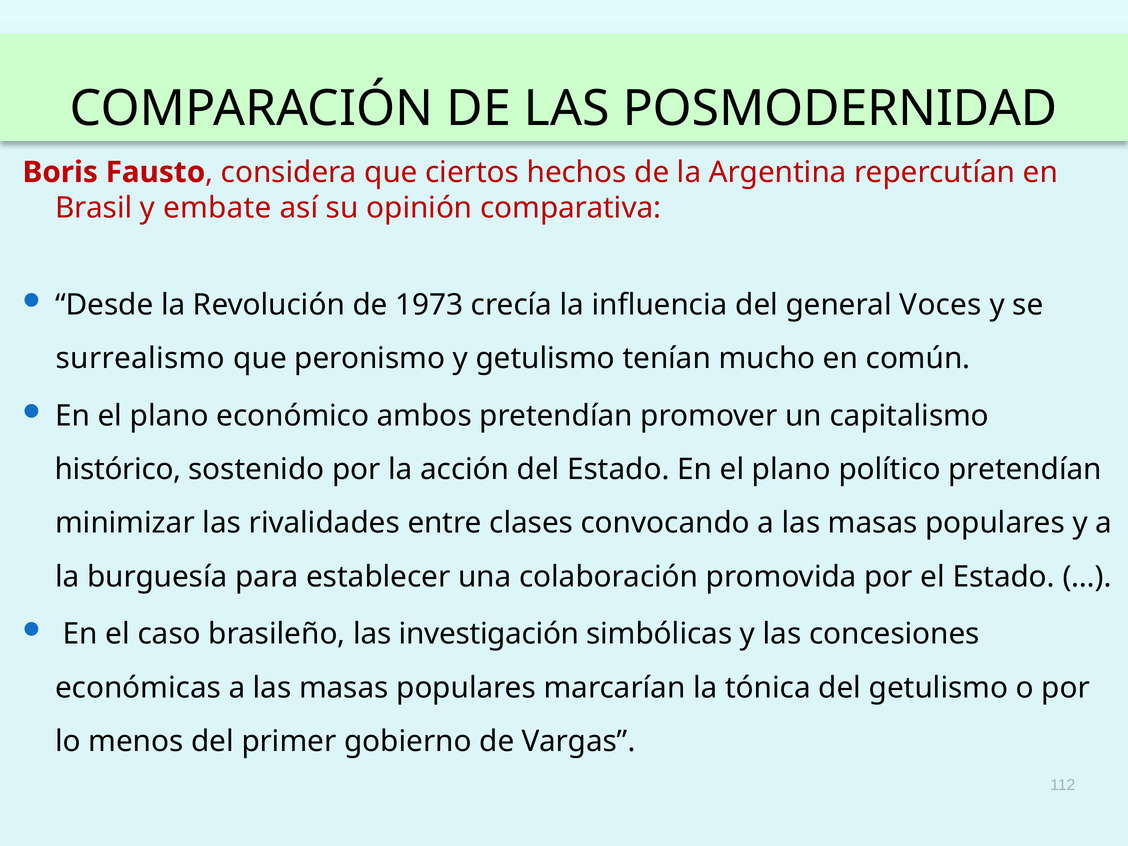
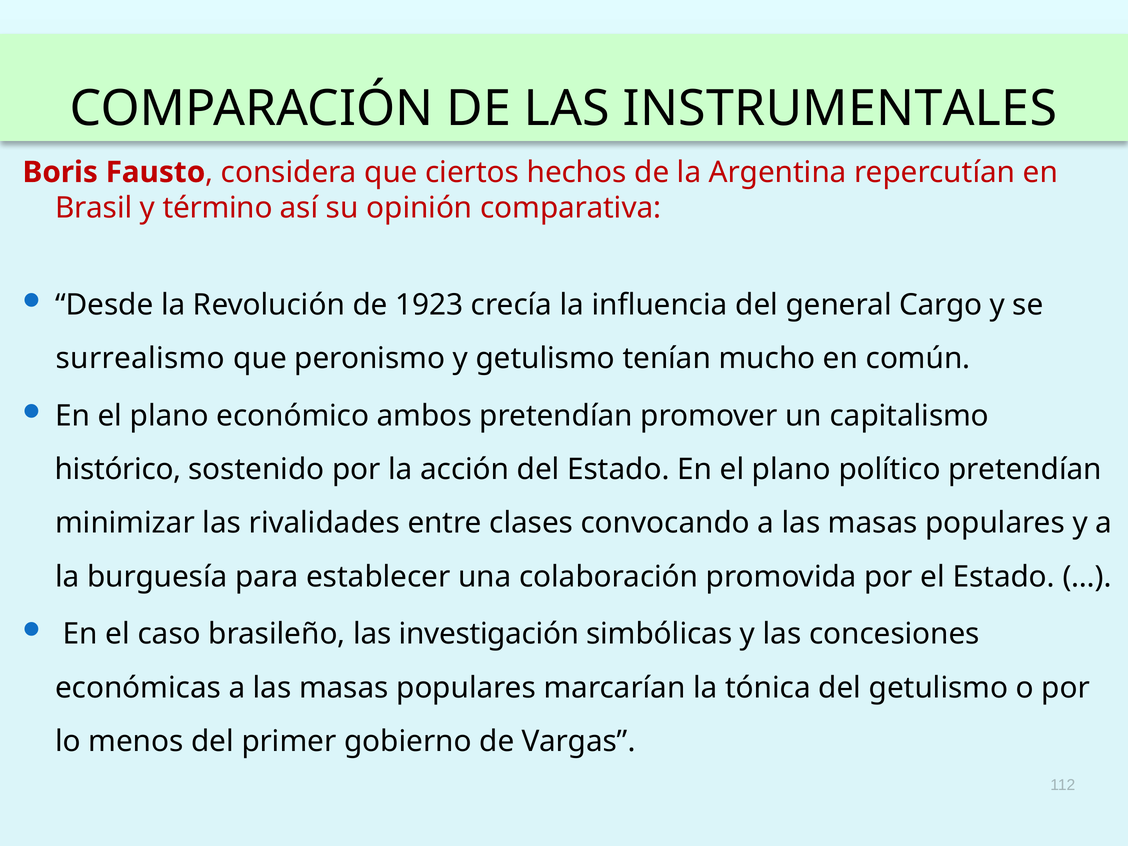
POSMODERNIDAD: POSMODERNIDAD -> INSTRUMENTALES (840, 109)
embate: embate -> término (218, 208)
1973: 1973 -> 1923 (429, 305)
Voces: Voces -> Cargo (941, 305)
